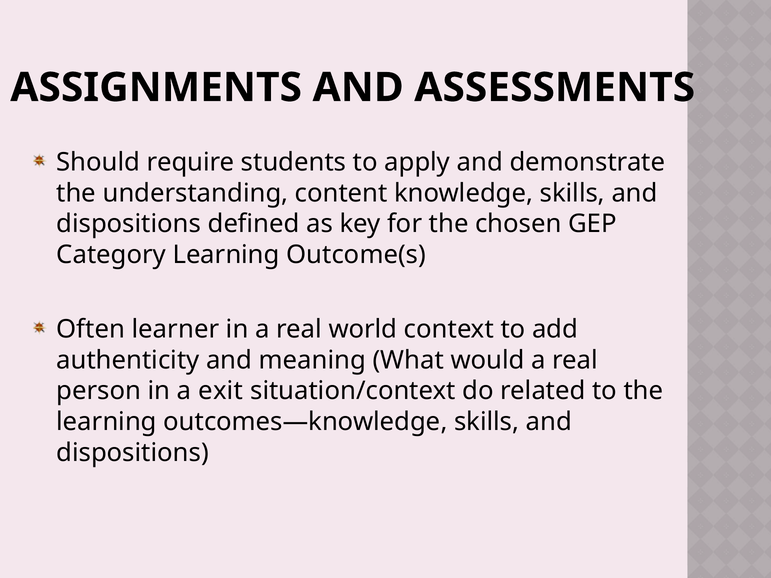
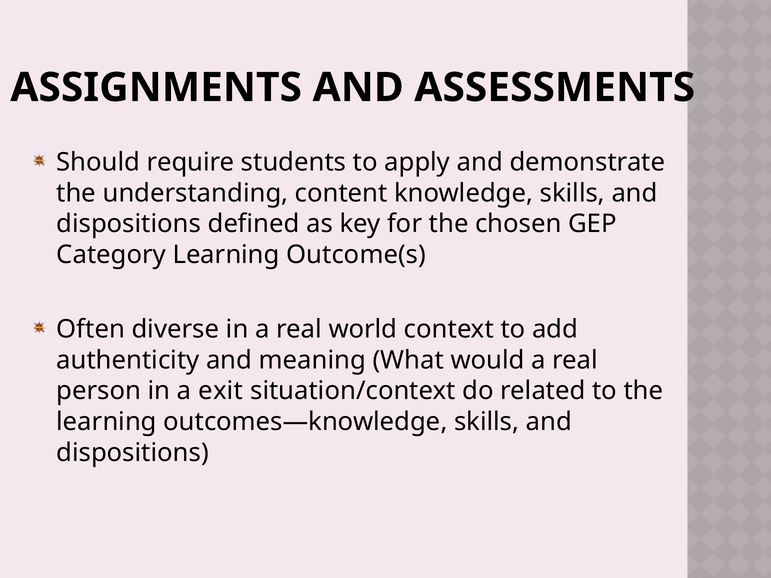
learner: learner -> diverse (175, 329)
